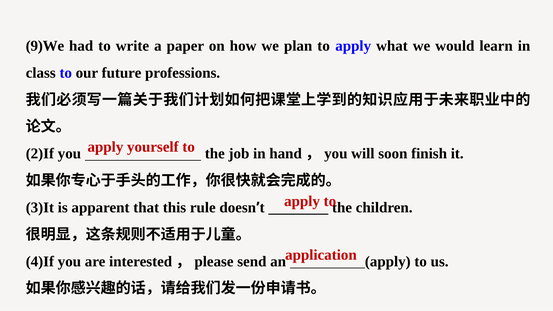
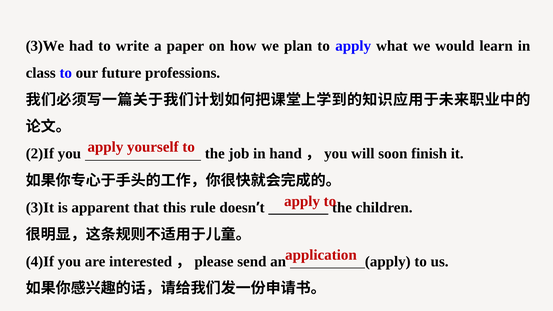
9)We: 9)We -> 3)We (45, 46)
